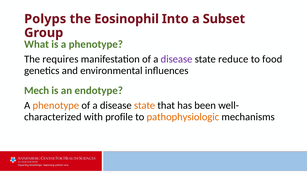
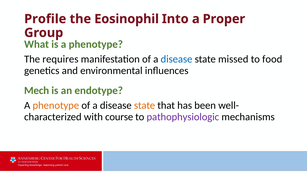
Polyps: Polyps -> Profile (45, 19)
Subset: Subset -> Proper (224, 19)
disease colour: purple -> blue (177, 59)
reduce: reduce -> missed (233, 59)
profile: profile -> course (119, 117)
pathophysiologic colour: orange -> purple (183, 117)
